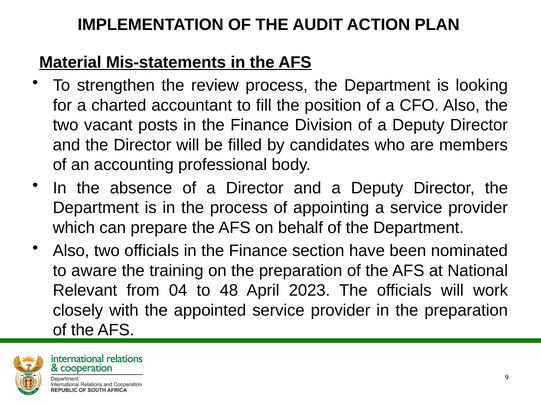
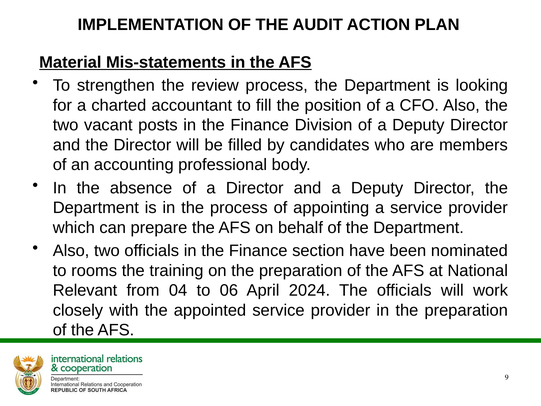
aware: aware -> rooms (94, 270)
48: 48 -> 06 (229, 290)
2023: 2023 -> 2024 (309, 290)
